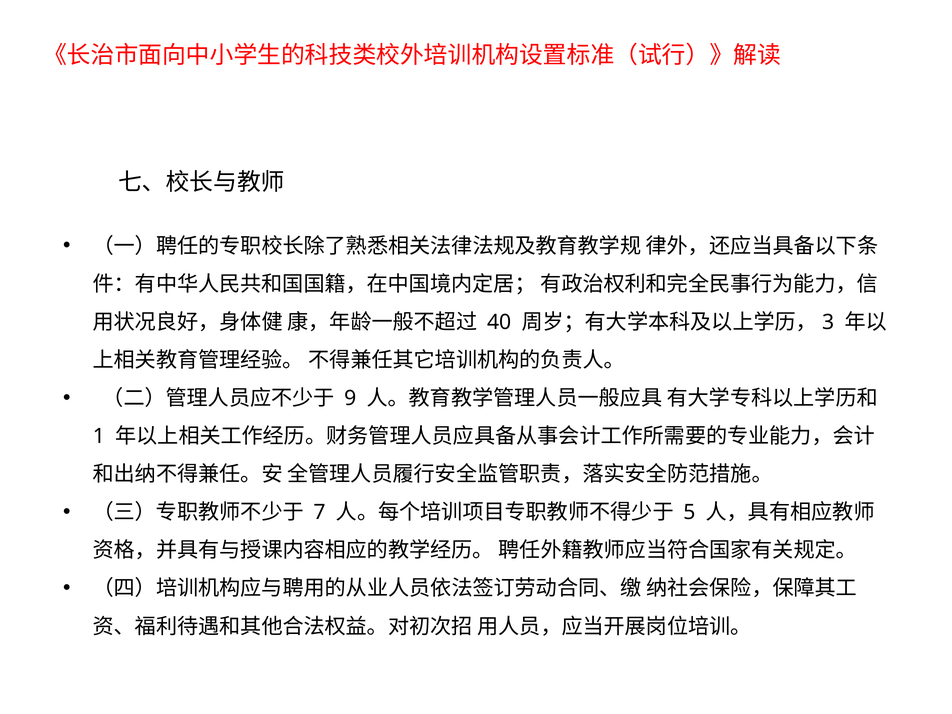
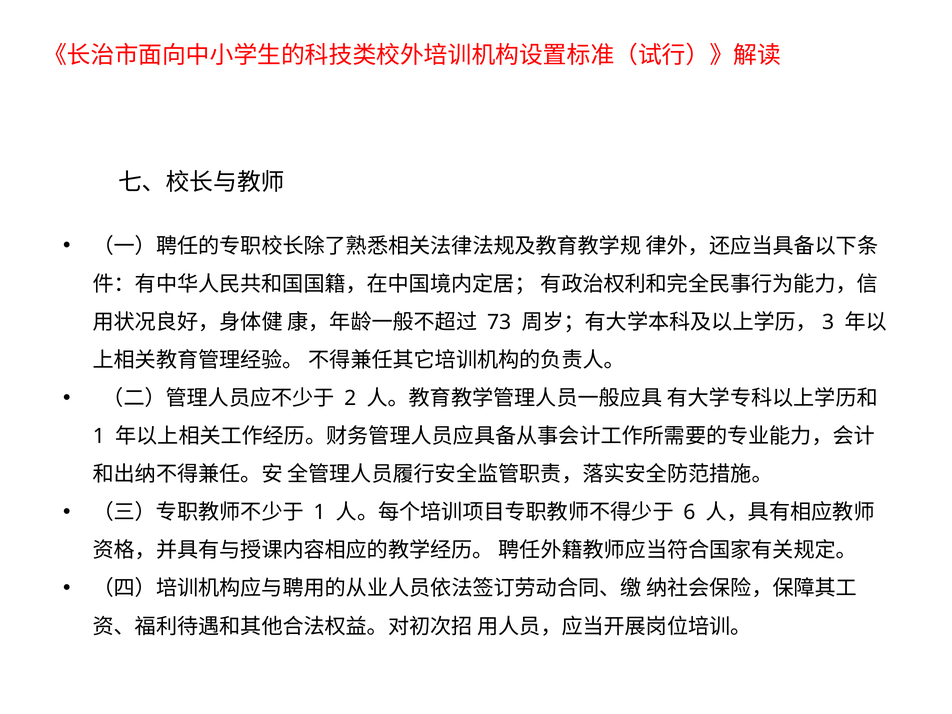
40: 40 -> 73 (499, 322)
9: 9 -> 2 (350, 398)
7: 7 -> 1 (319, 512)
5: 5 -> 6 (689, 512)
